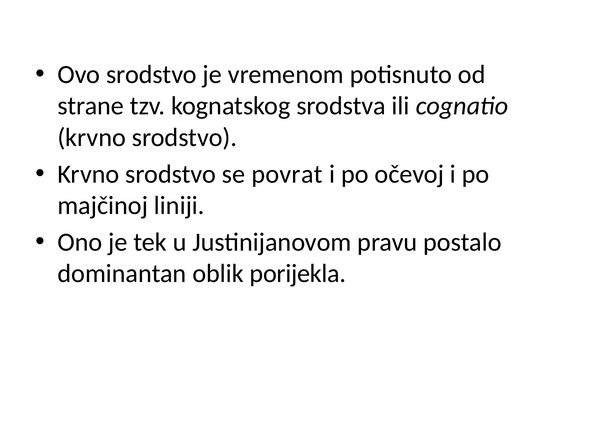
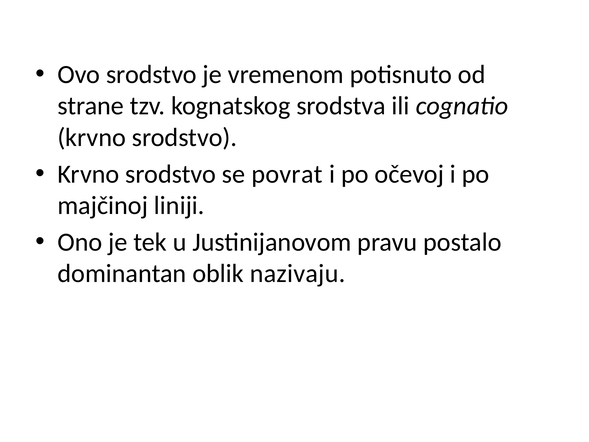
porijekla: porijekla -> nazivaju (298, 273)
